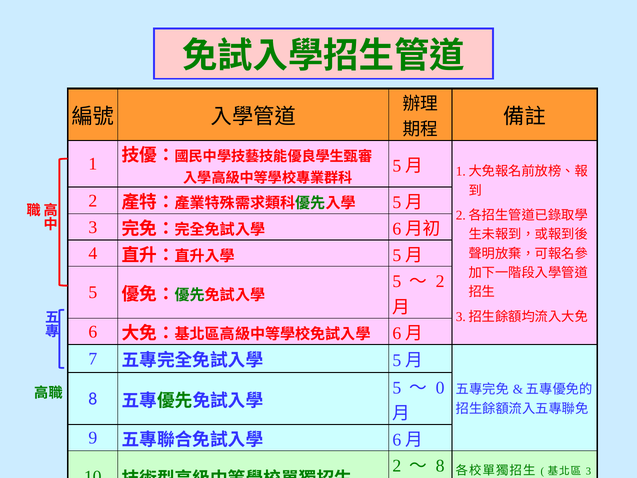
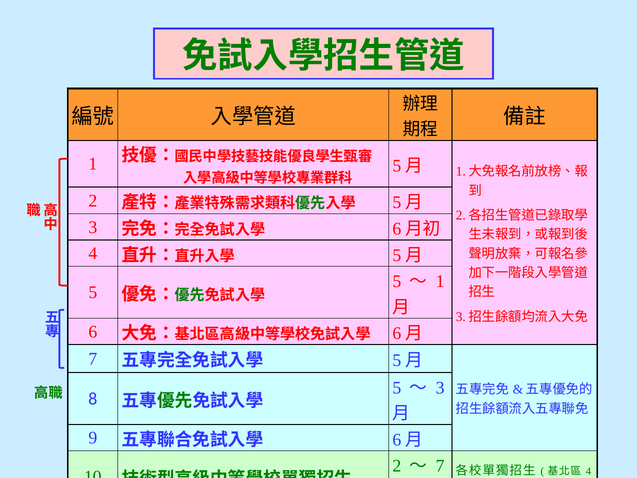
2: 2 -> 1 (440, 281)
0: 0 -> 3 (440, 388)
8: 8 -> 7 (440, 466)
3: 3 -> 4 (588, 471)
